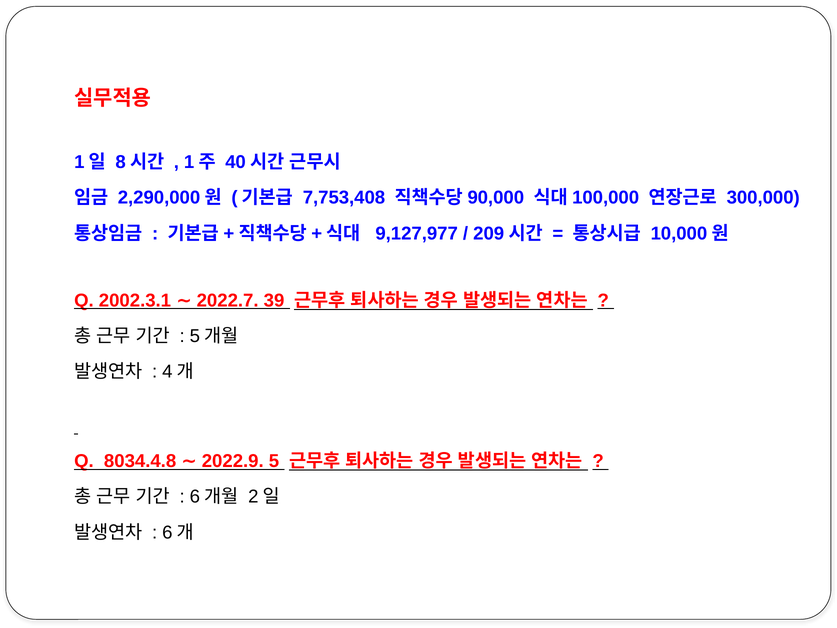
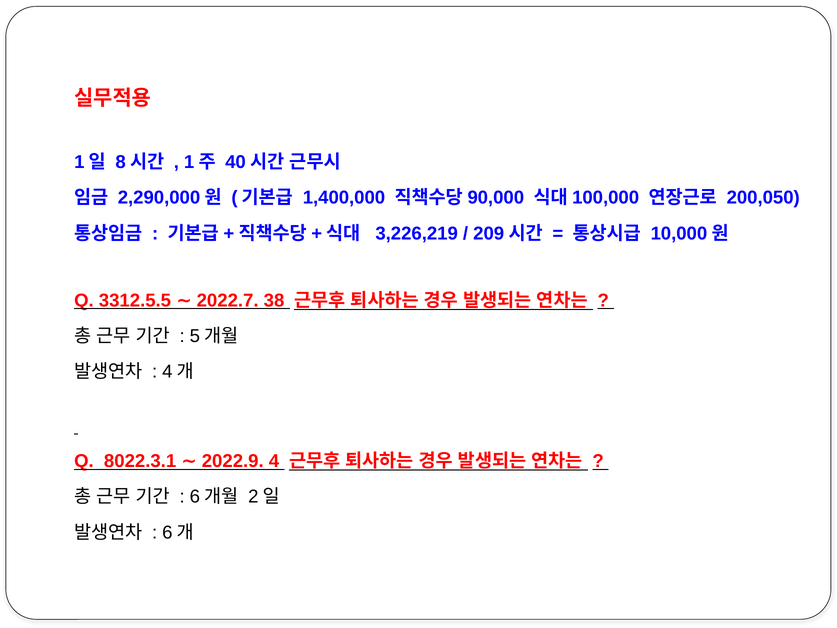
7,753,408: 7,753,408 -> 1,400,000 (344, 198)
300,000: 300,000 -> 200,050 (763, 198)
9,127,977: 9,127,977 -> 3,226,219 (417, 233)
2002.3.1: 2002.3.1 -> 3312.5.5 (135, 300)
39: 39 -> 38 (274, 300)
8034.4.8: 8034.4.8 -> 8022.3.1 (140, 461)
5: 5 -> 4 (274, 461)
